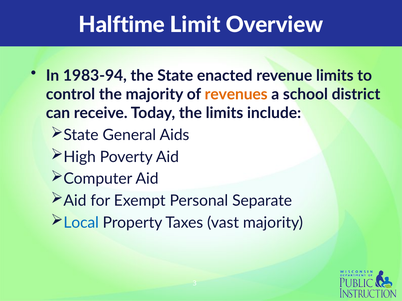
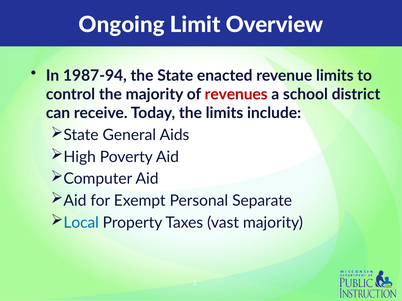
Halftime: Halftime -> Ongoing (122, 25)
1983-94: 1983-94 -> 1987-94 (95, 76)
revenues colour: orange -> red (236, 95)
